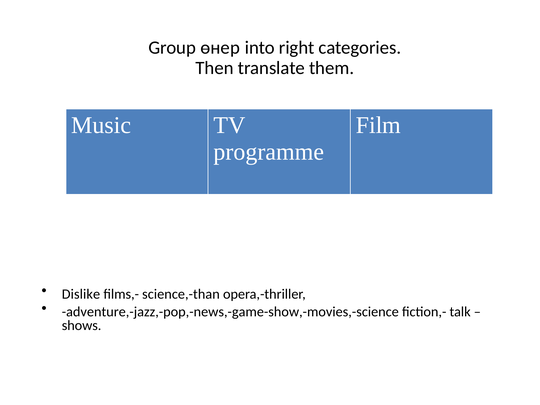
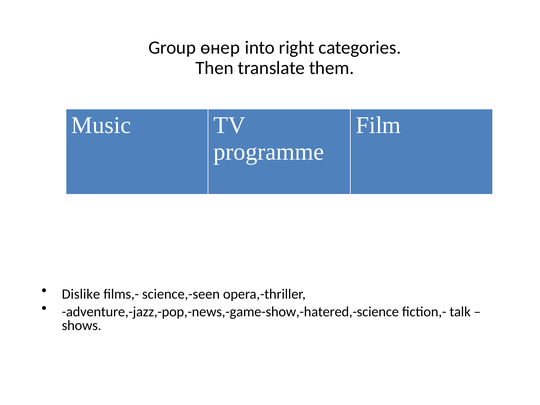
science,-than: science,-than -> science,-seen (181, 294)
adventure,-jazz,-pop,-news,-game-show,-movies,-science: adventure,-jazz,-pop,-news,-game-show,-movies,-science -> adventure,-jazz,-pop,-news,-game-show,-hatered,-science (230, 312)
